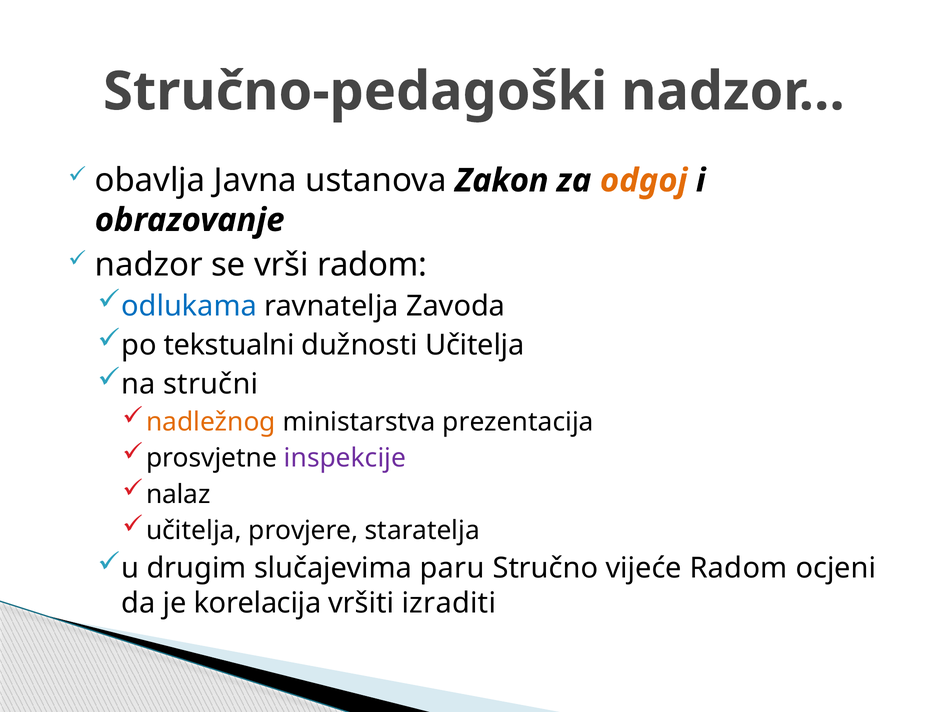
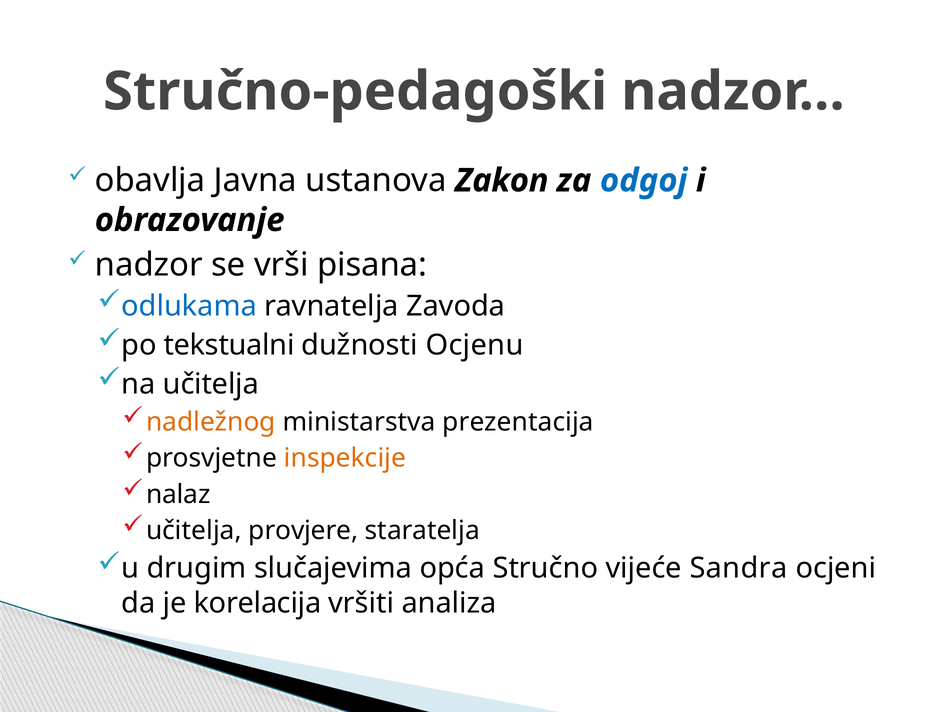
odgoj colour: orange -> blue (644, 180)
vrši radom: radom -> pisana (372, 265)
dužnosti Učitelja: Učitelja -> Ocjenu (475, 345)
na stručni: stručni -> učitelja (211, 384)
inspekcije colour: purple -> orange (345, 458)
paru: paru -> opća (452, 568)
vijeće Radom: Radom -> Sandra (739, 568)
izraditi: izraditi -> analiza (449, 603)
